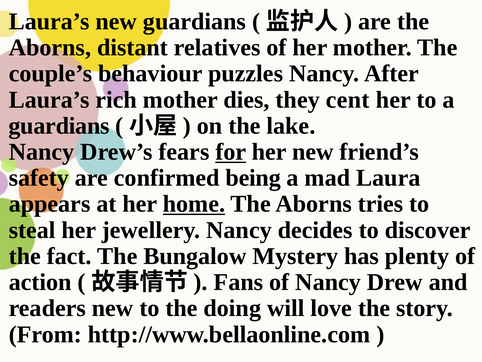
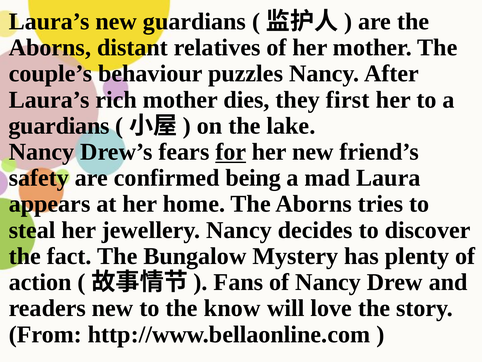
cent: cent -> first (348, 100)
home underline: present -> none (194, 204)
doing: doing -> know (232, 308)
